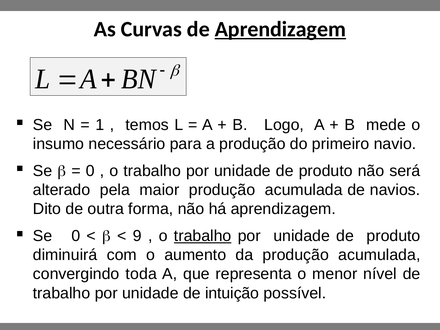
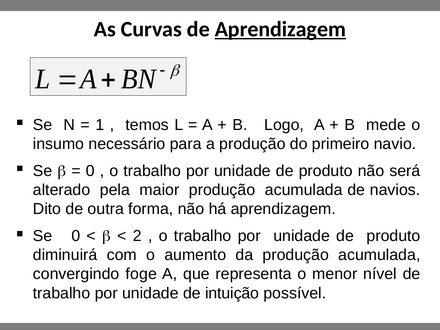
9: 9 -> 2 (137, 236)
trabalho underline: present -> none (203, 236)
toda: toda -> foge (141, 274)
